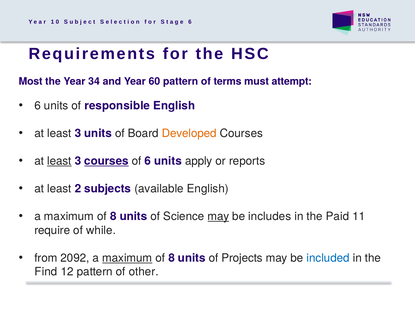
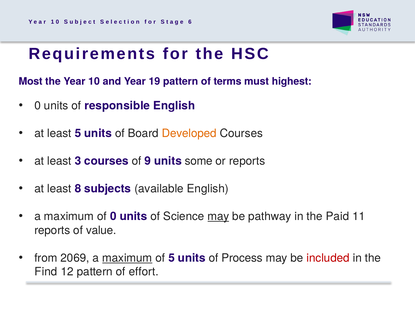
34: 34 -> 10 (94, 82)
60: 60 -> 19 (154, 82)
attempt: attempt -> highest (292, 82)
6: 6 -> 0 (38, 106)
3: 3 -> 5 (78, 134)
least underline: present -> none (59, 161)
courses underline: present -> none (106, 161)
of 6: 6 -> 9 (148, 161)
apply: apply -> some (199, 161)
2: 2 -> 8 (78, 189)
8: 8 -> 0 (113, 217)
includes: includes -> pathway (270, 217)
require: require -> reports (52, 230)
while: while -> value (101, 230)
2092: 2092 -> 2069 (75, 258)
8: 8 -> 5 (172, 258)
Projects: Projects -> Process (242, 258)
included colour: blue -> red (328, 258)
other: other -> effort (144, 272)
